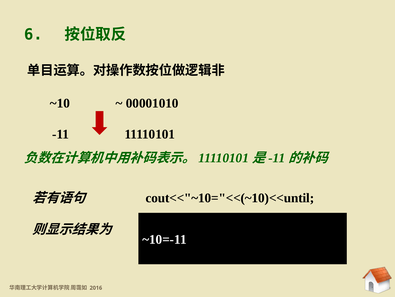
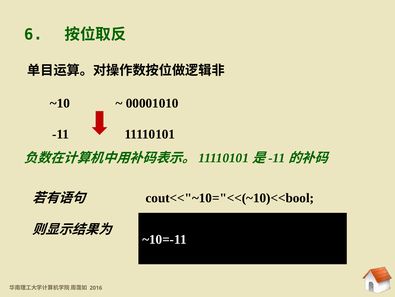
cout<<"~10="<<(~10)<<until: cout<<"~10="<<(~10)<<until -> cout<<"~10="<<(~10)<<bool (230, 197)
